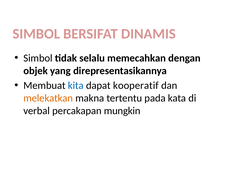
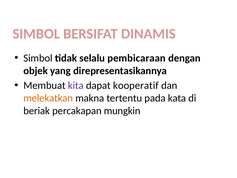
memecahkan: memecahkan -> pembicaraan (137, 58)
kita colour: blue -> purple (76, 85)
verbal: verbal -> beriak (37, 111)
